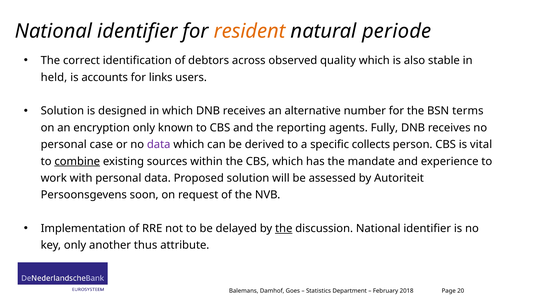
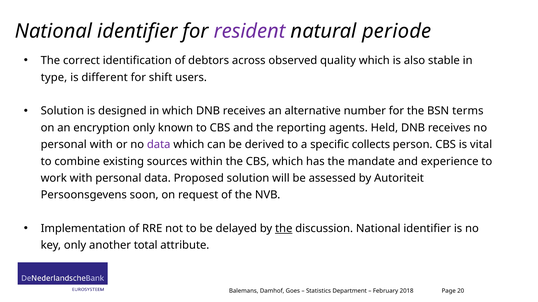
resident colour: orange -> purple (250, 31)
held: held -> type (54, 78)
accounts: accounts -> different (105, 78)
links: links -> shift (161, 78)
Fully: Fully -> Held (384, 128)
personal case: case -> with (101, 145)
combine underline: present -> none (77, 162)
thus: thus -> total (146, 246)
